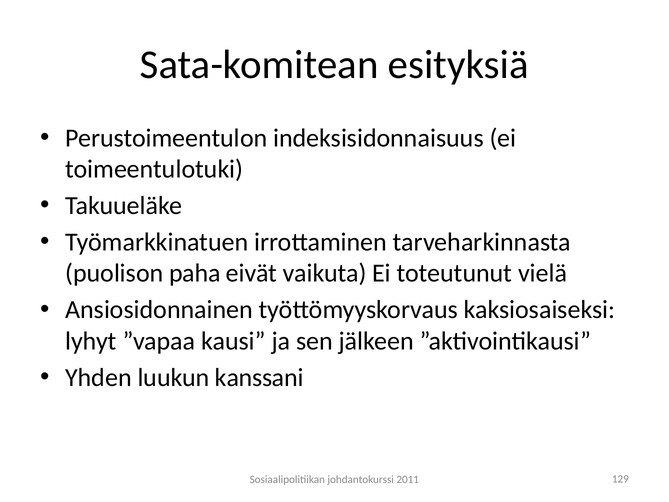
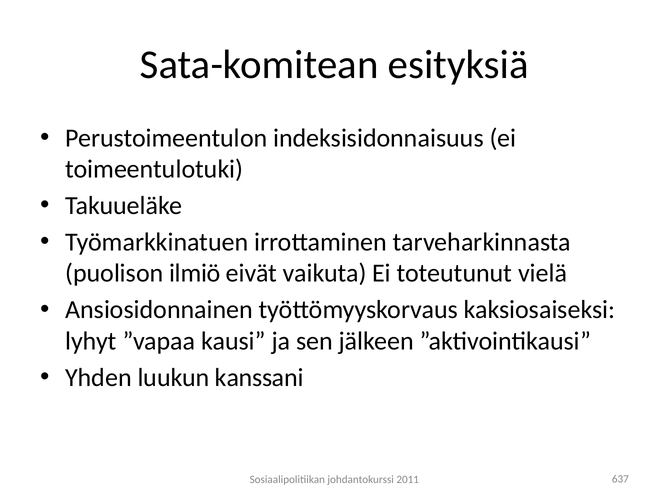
paha: paha -> ilmiö (195, 273)
129: 129 -> 637 (620, 479)
